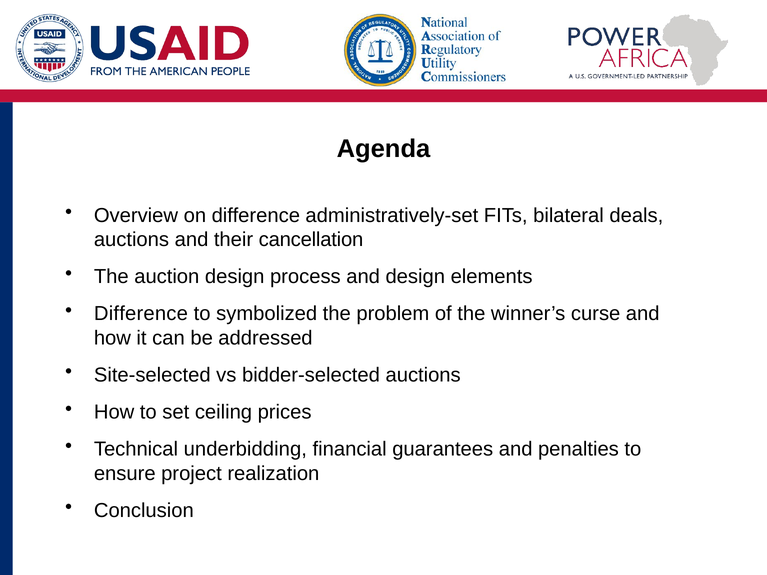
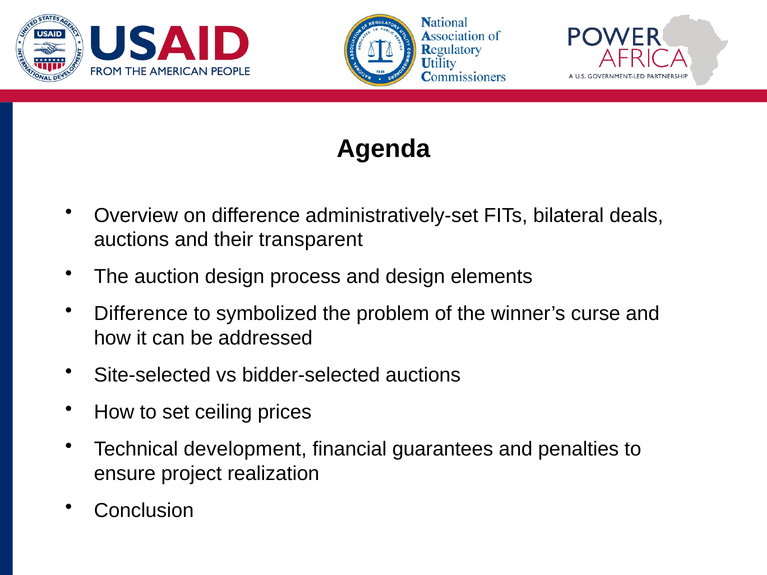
cancellation: cancellation -> transparent (311, 240)
underbidding: underbidding -> development (245, 449)
